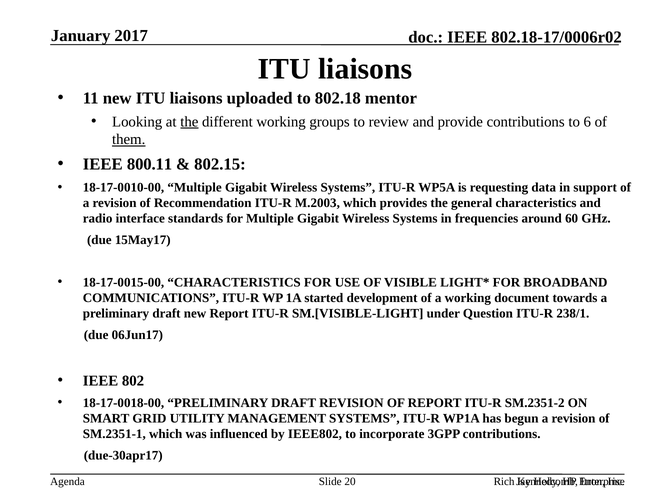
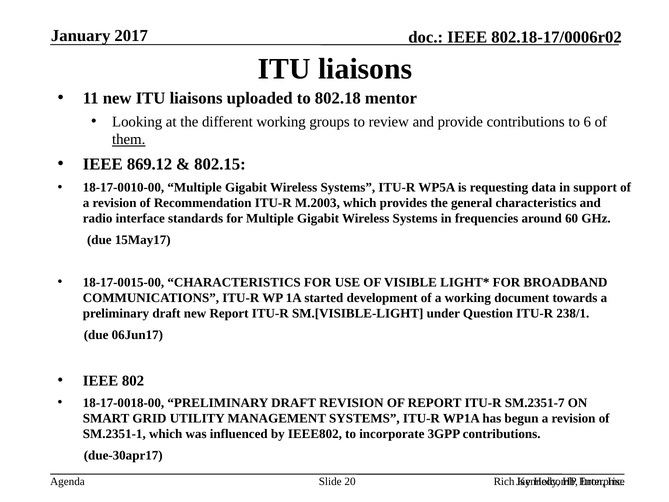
the underline: present -> none (189, 122)
800.11: 800.11 -> 869.12 (150, 164)
SM.2351-2: SM.2351-2 -> SM.2351-7 (535, 403)
